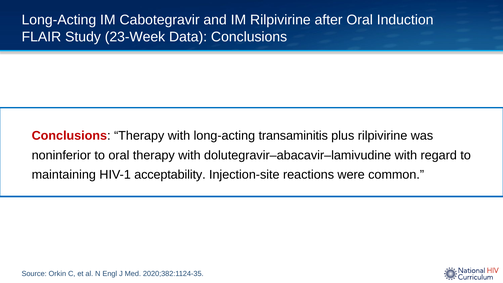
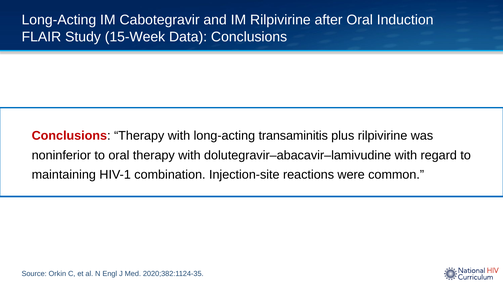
23-Week: 23-Week -> 15-Week (135, 37)
acceptability: acceptability -> combination (170, 175)
